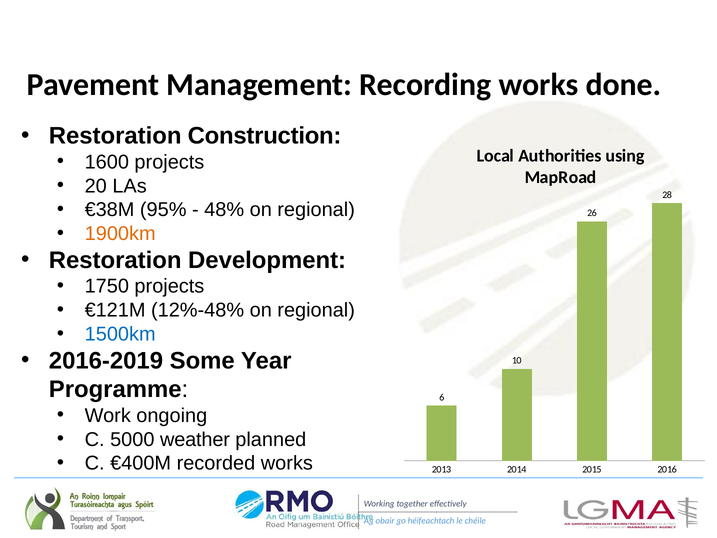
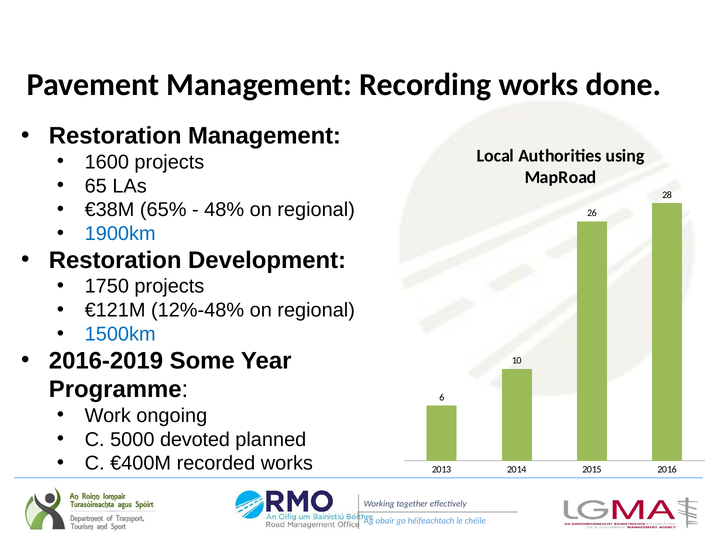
Restoration Construction: Construction -> Management (265, 136)
20: 20 -> 65 (96, 186)
95%: 95% -> 65% (163, 210)
1900km colour: orange -> blue (120, 234)
weather: weather -> devoted (195, 439)
